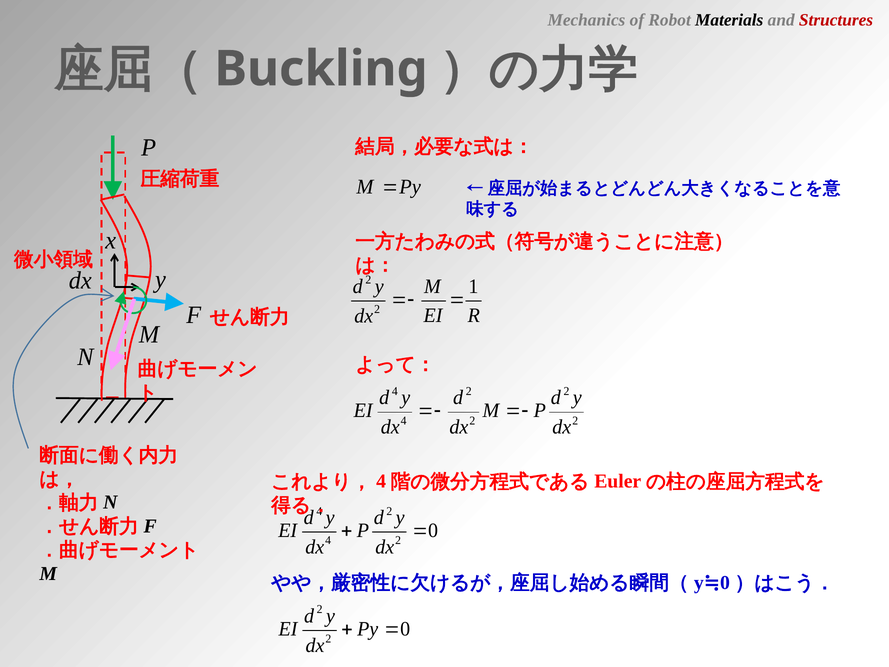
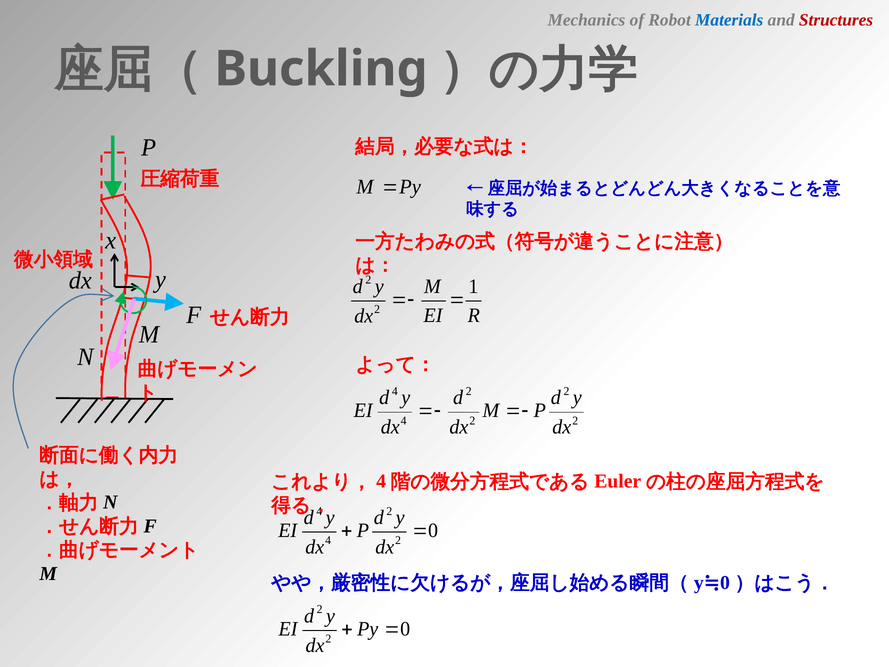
Materials colour: black -> blue (729, 20)
